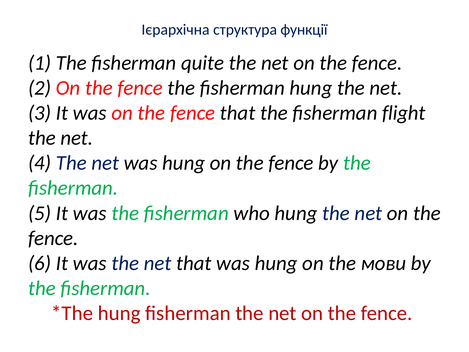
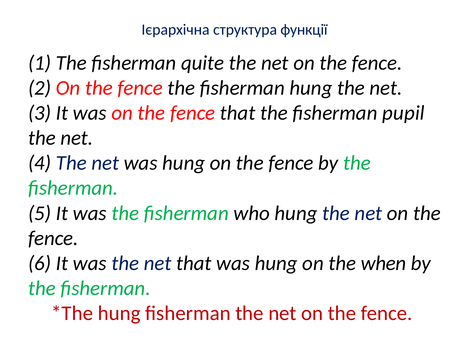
flight: flight -> pupil (403, 113)
мови: мови -> when (384, 263)
